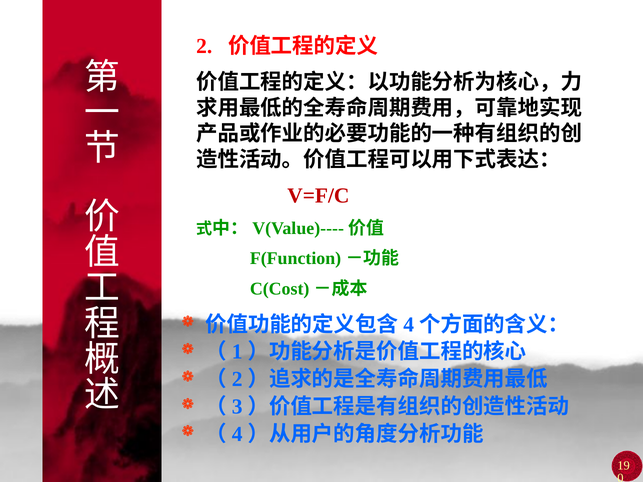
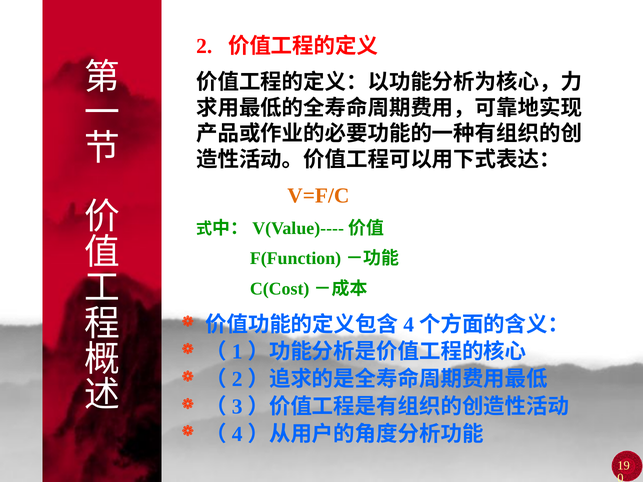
V=F/C colour: red -> orange (318, 196)
